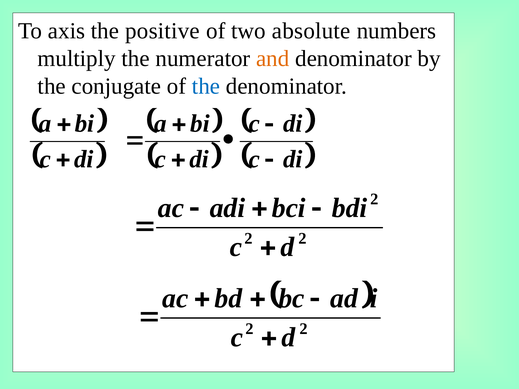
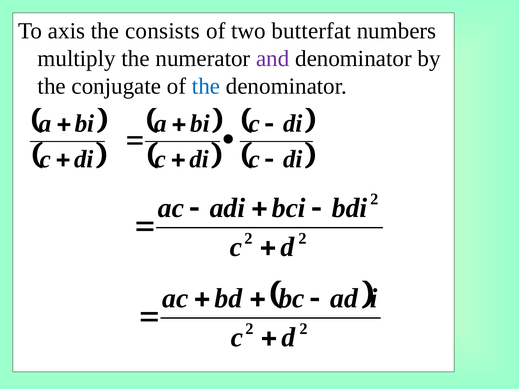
positive: positive -> consists (162, 31)
absolute: absolute -> butterfat (311, 31)
and colour: orange -> purple (273, 59)
